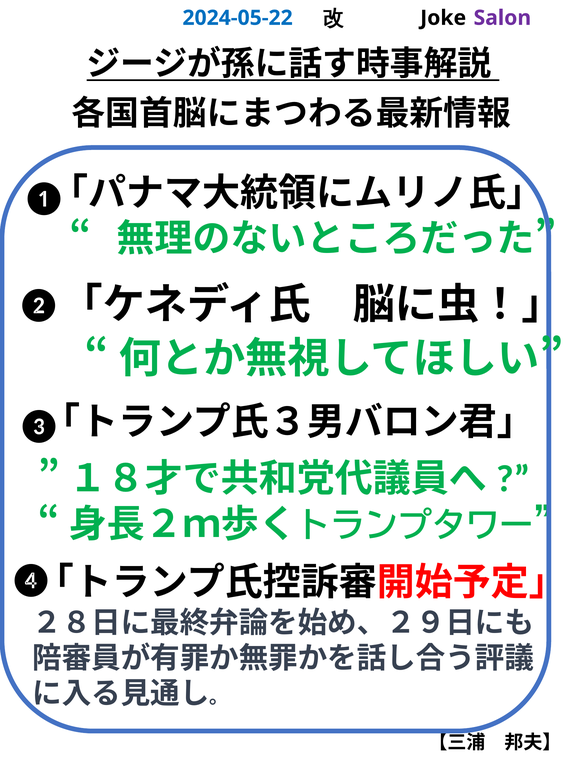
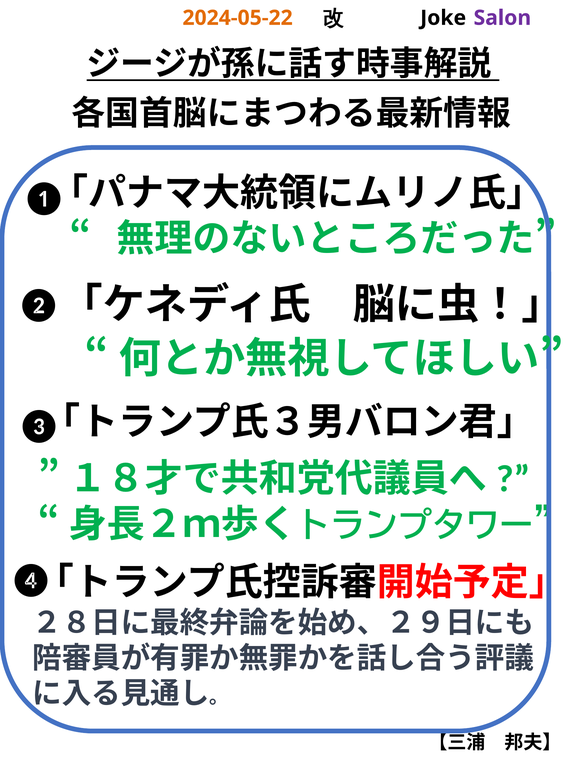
2024-05-22 colour: blue -> orange (238, 18)
